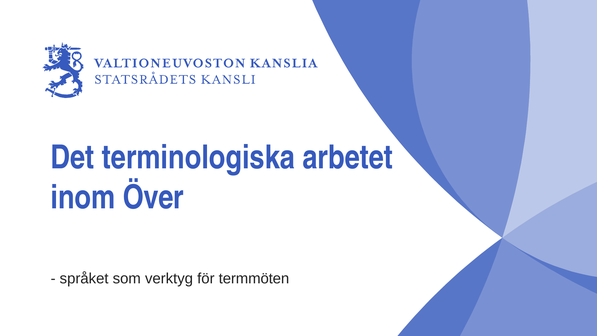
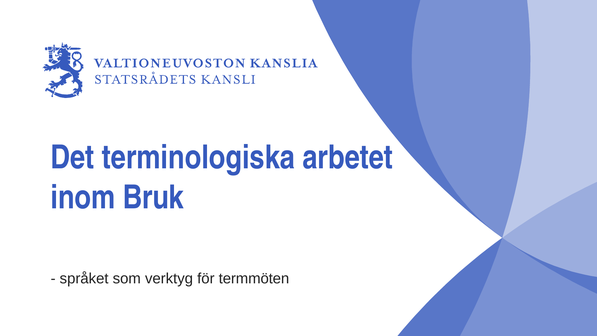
Över: Över -> Bruk (153, 197)
